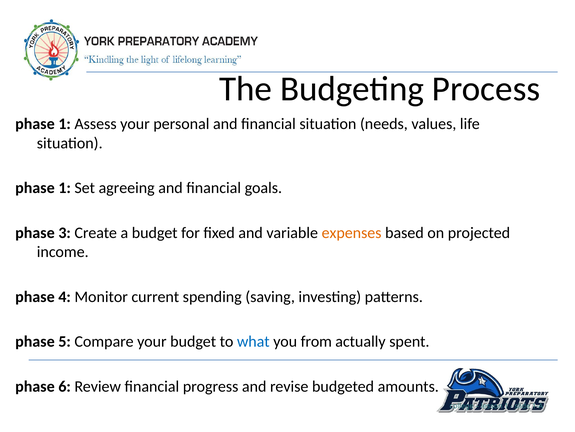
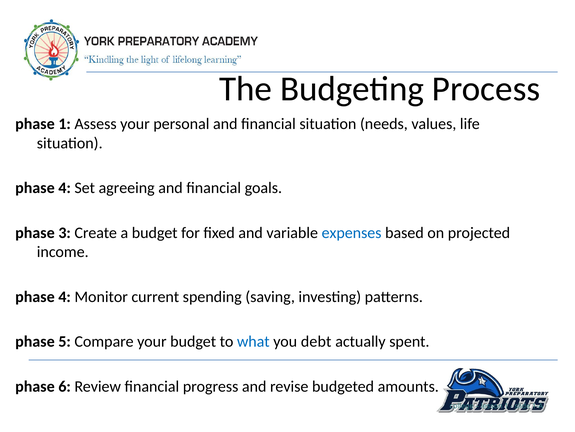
1: 1 -> 4 (65, 188)
expenses colour: orange -> blue (352, 232)
from: from -> debt (316, 341)
